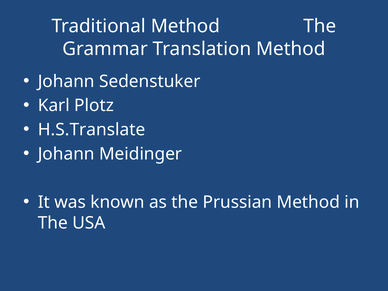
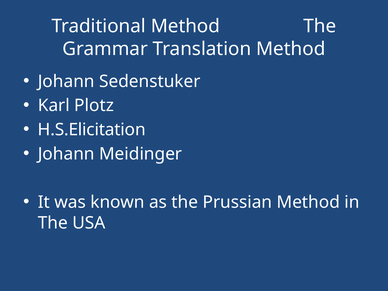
H.S.Translate: H.S.Translate -> H.S.Elicitation (92, 130)
